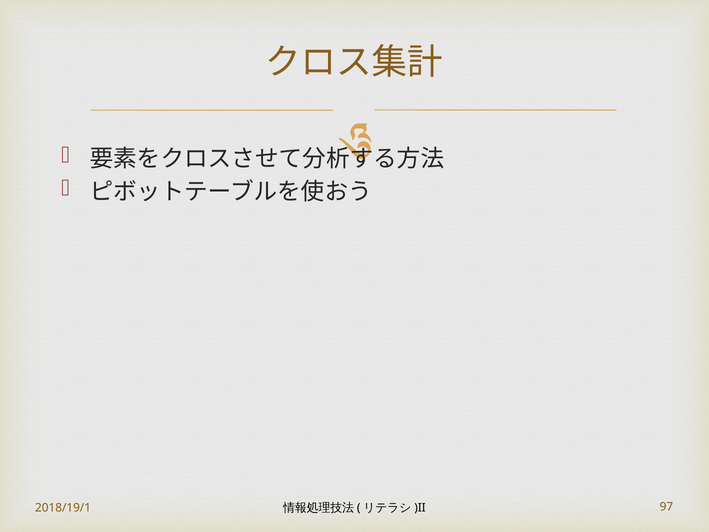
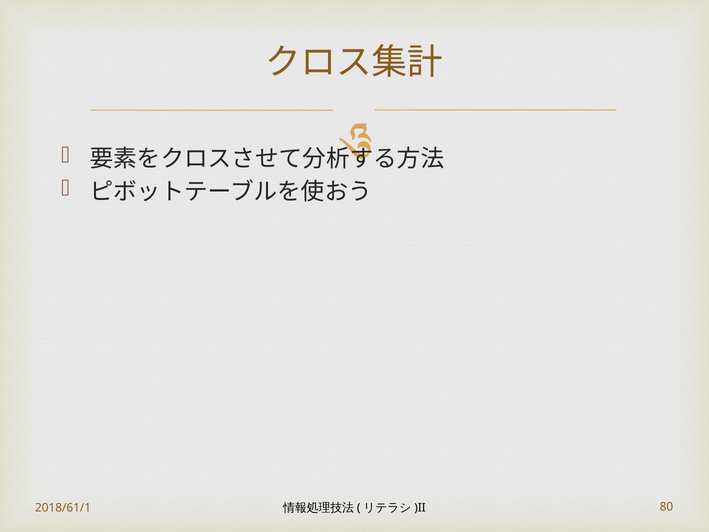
2018/19/1: 2018/19/1 -> 2018/61/1 (63, 507)
97: 97 -> 80 (666, 506)
